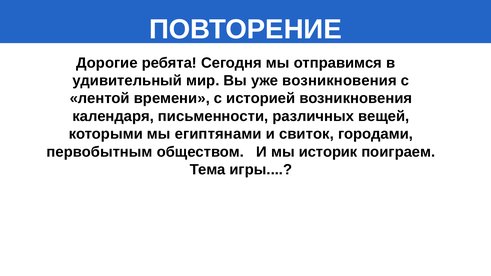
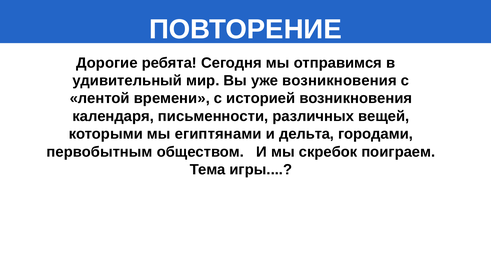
свиток: свиток -> дельта (307, 134)
историк: историк -> скребок (328, 152)
